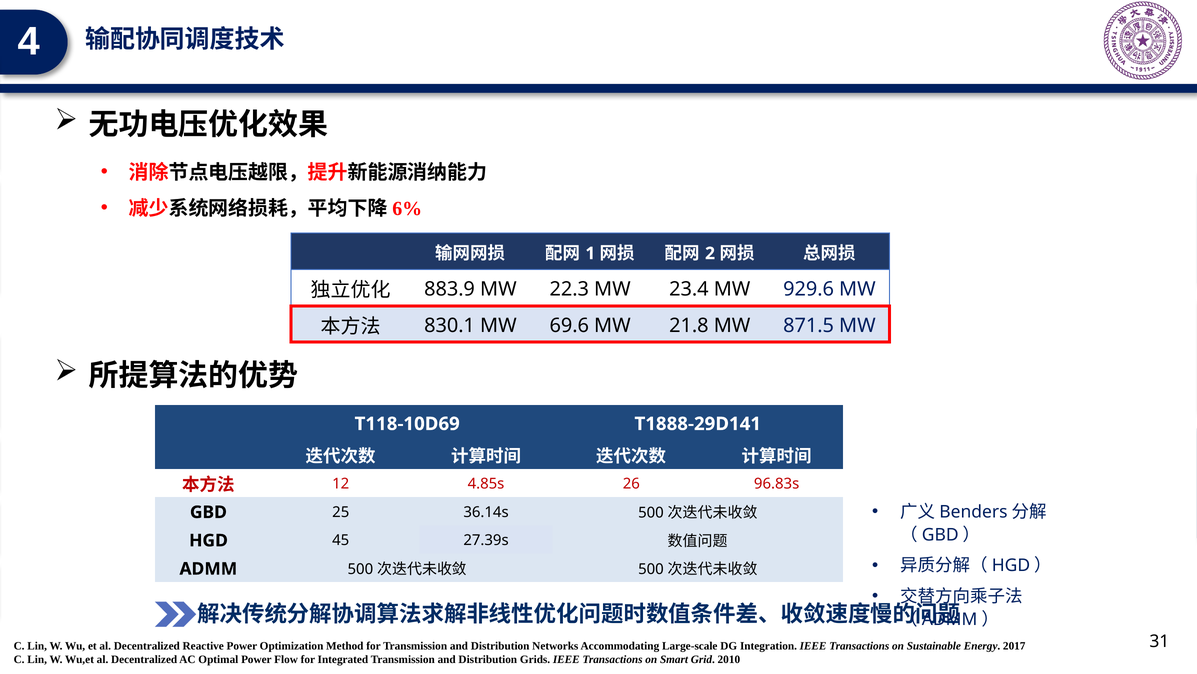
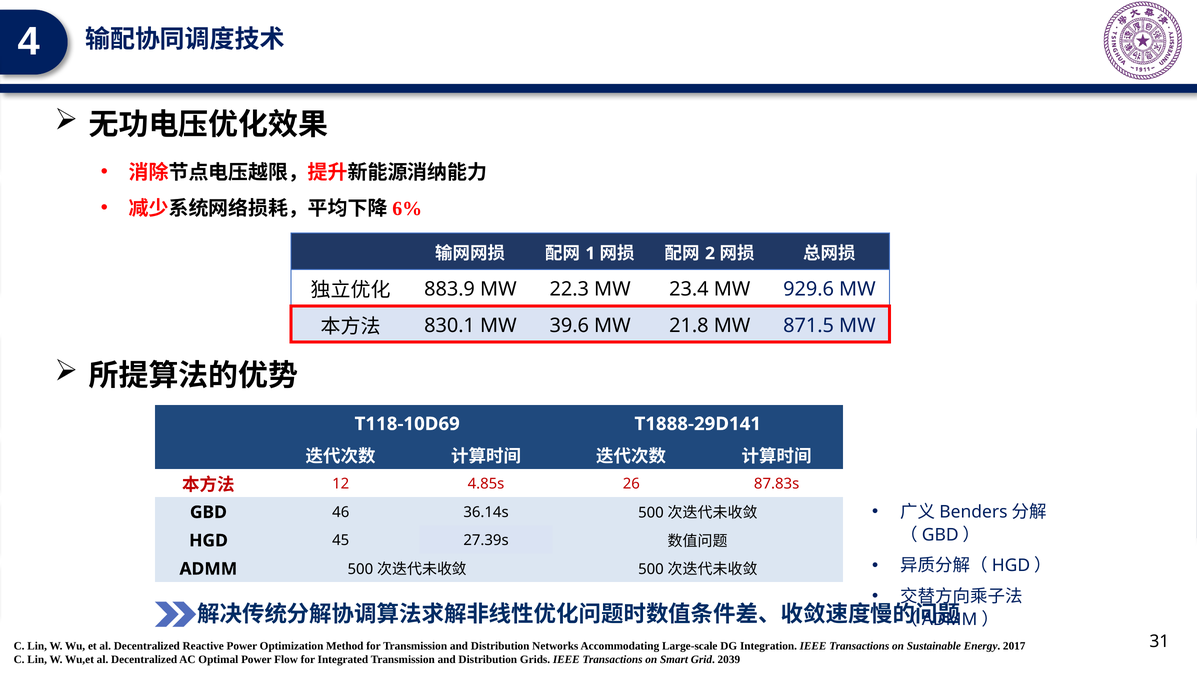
69.6: 69.6 -> 39.6 (569, 325)
96.83s: 96.83s -> 87.83s (777, 483)
25: 25 -> 46 (341, 512)
2010: 2010 -> 2039 (729, 659)
